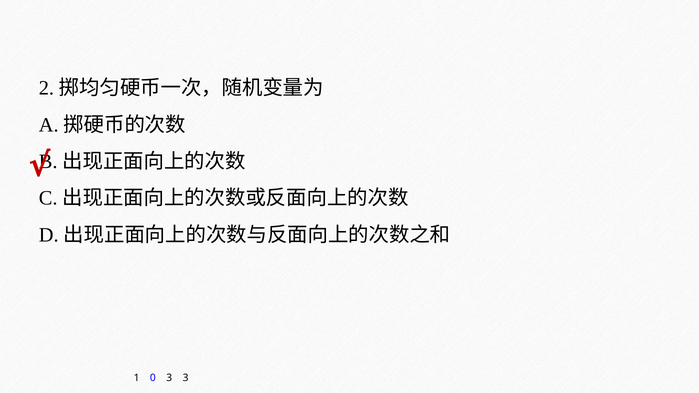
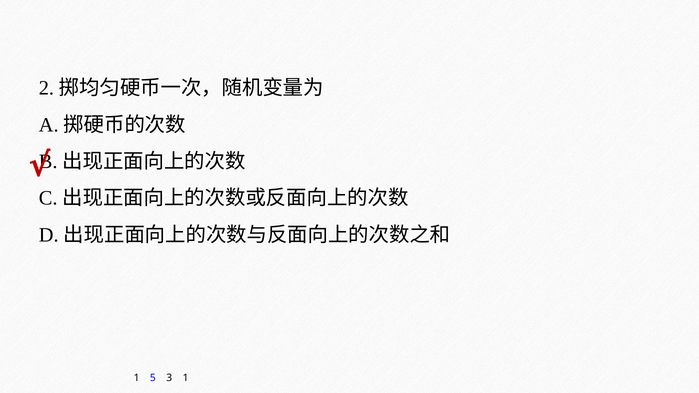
0: 0 -> 5 (153, 378)
3 3: 3 -> 1 (186, 378)
